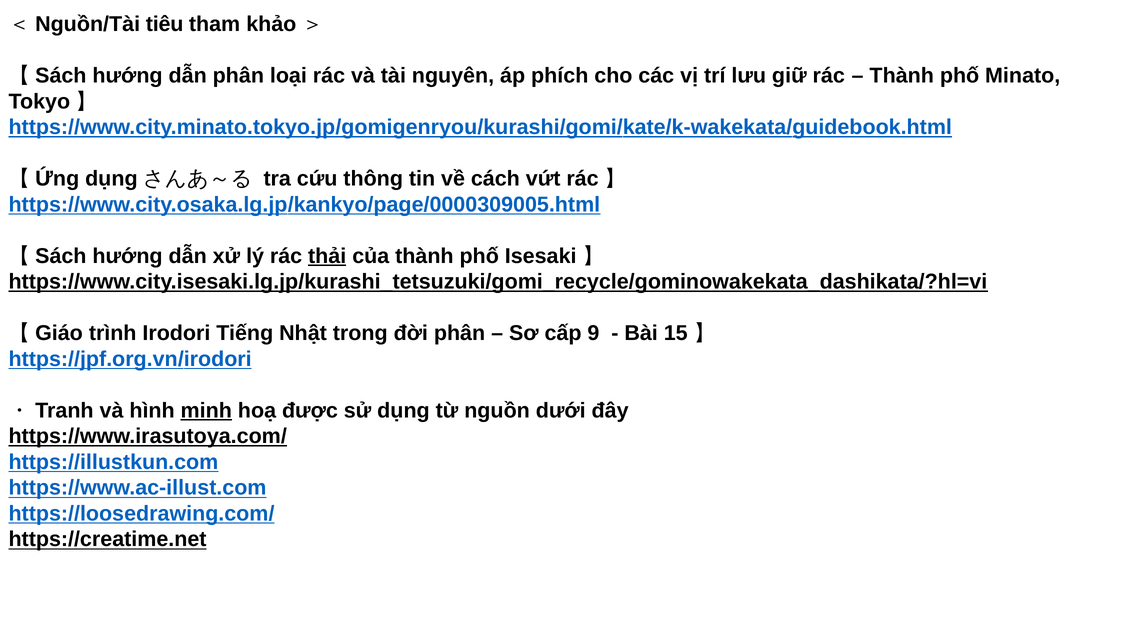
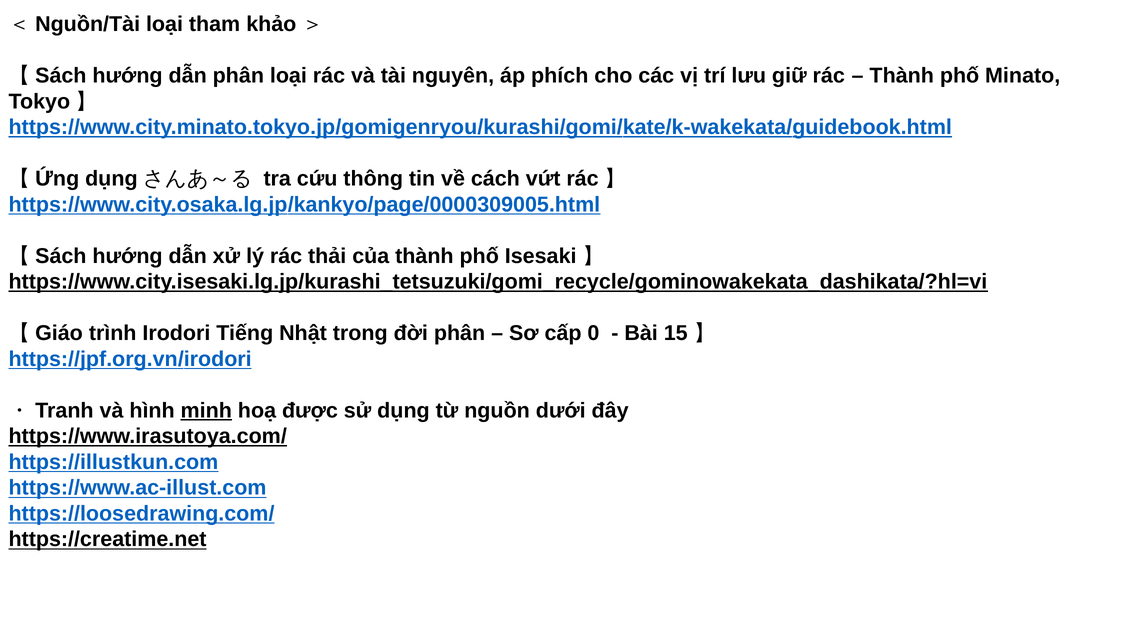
＜Nguồn/Tài tiêu: tiêu -> loại (165, 24)
thải underline: present -> none (327, 256)
9: 9 -> 0 (593, 334)
